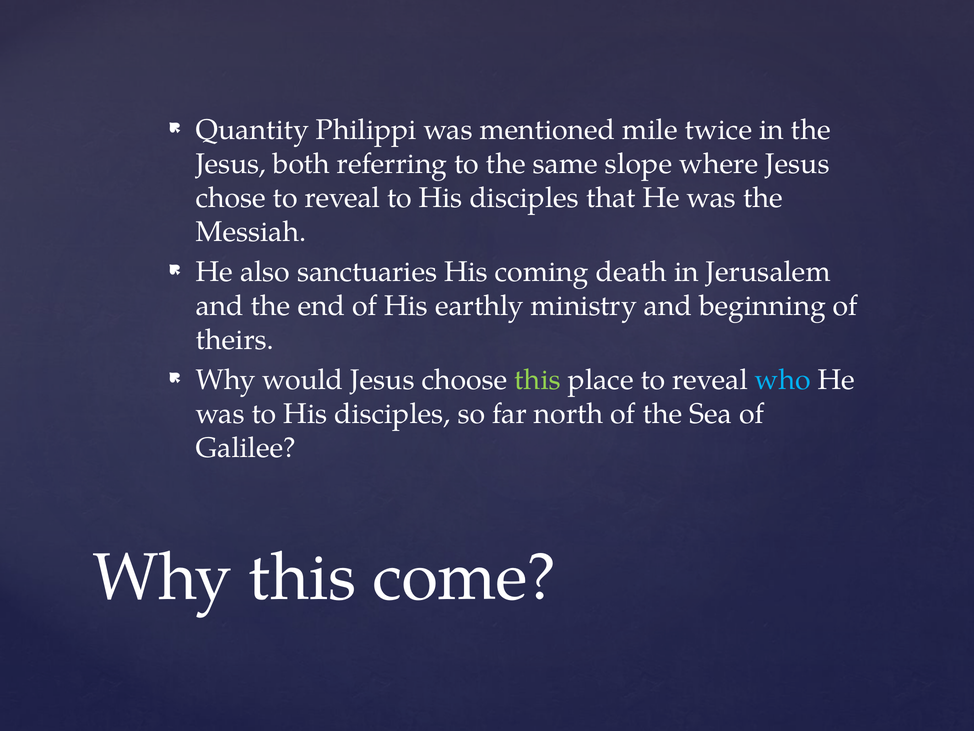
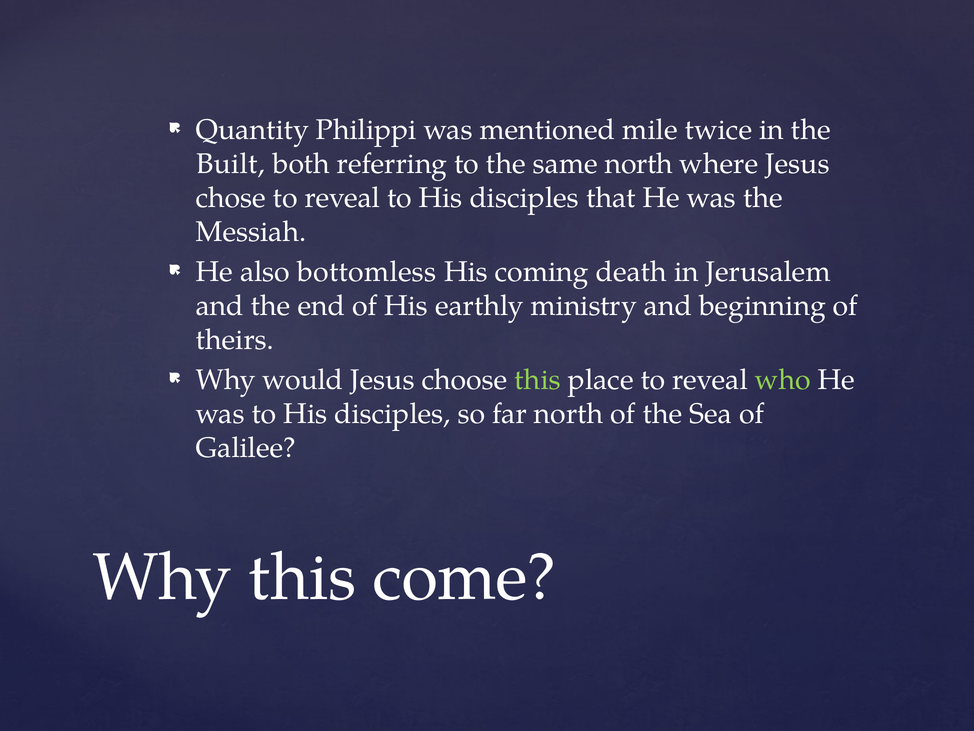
Jesus: Jesus -> Built (231, 164)
same slope: slope -> north (639, 164)
sanctuaries: sanctuaries -> bottomless (367, 272)
who colour: light blue -> light green (783, 380)
